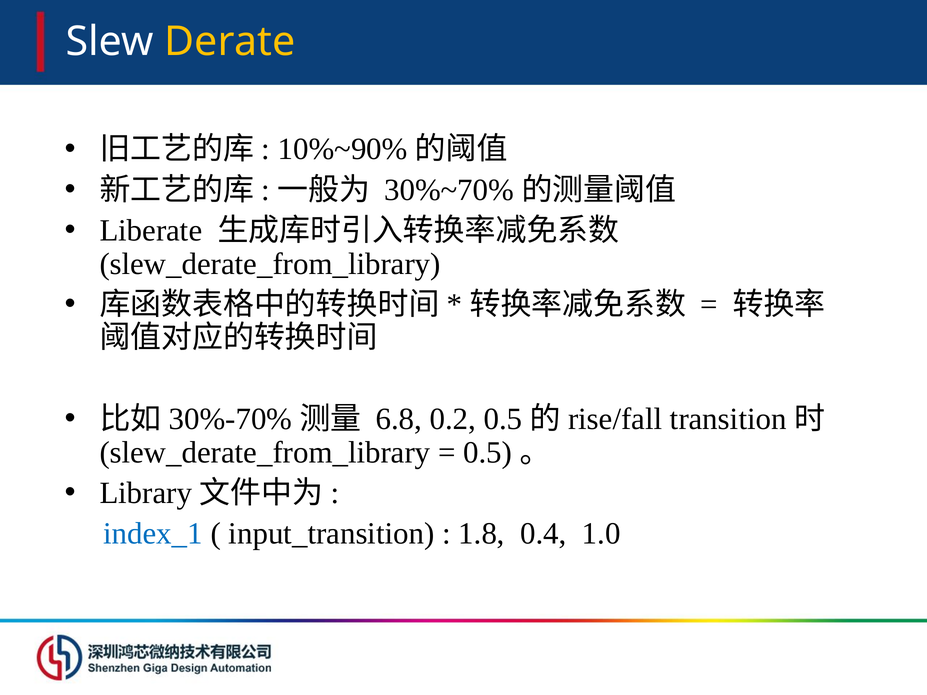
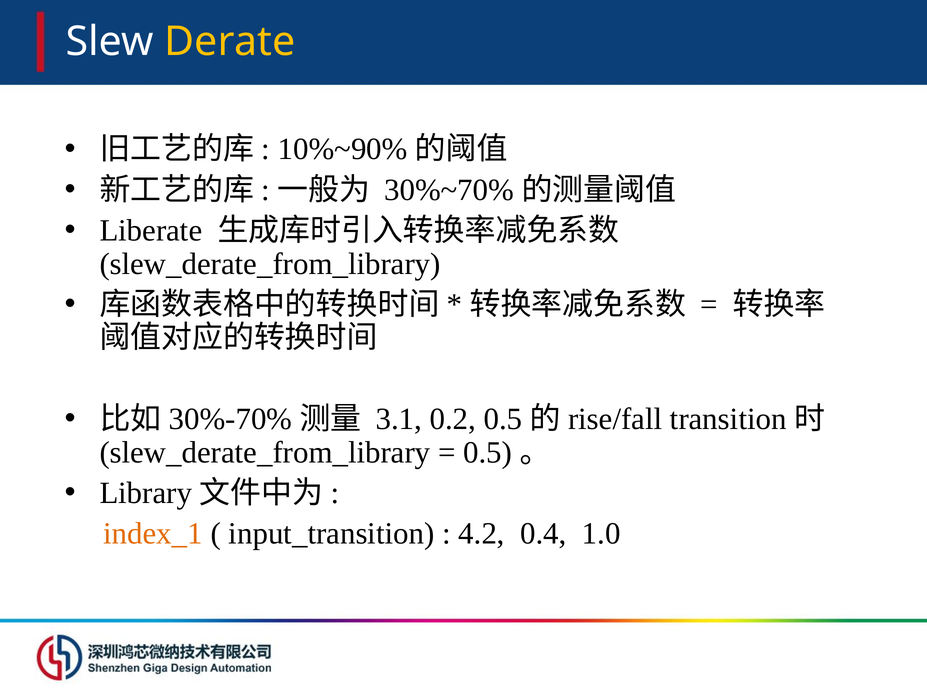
6.8: 6.8 -> 3.1 (399, 419)
index_1 colour: blue -> orange (153, 534)
1.8: 1.8 -> 4.2 (482, 534)
